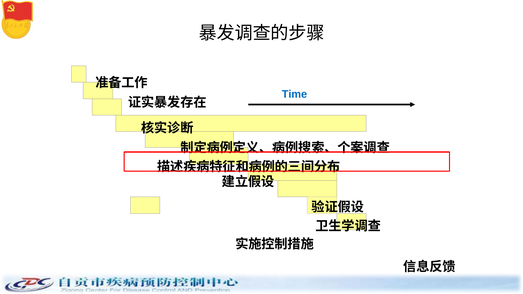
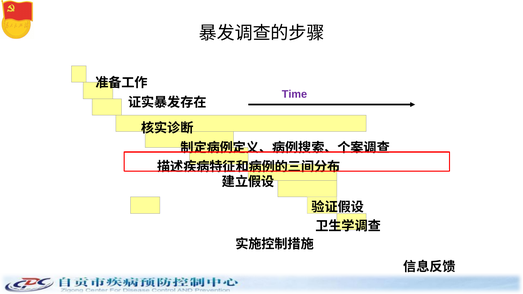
Time colour: blue -> purple (294, 94)
